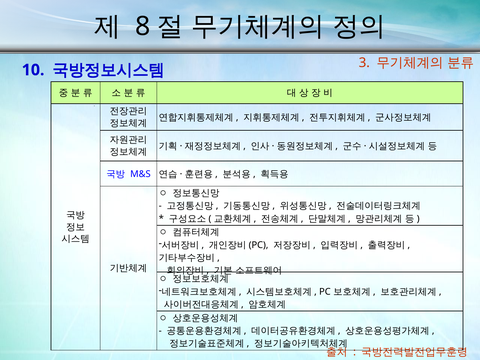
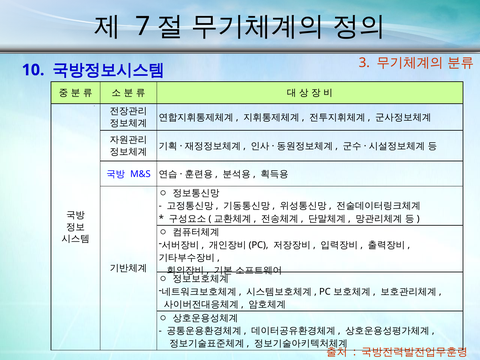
8: 8 -> 7 (143, 26)
